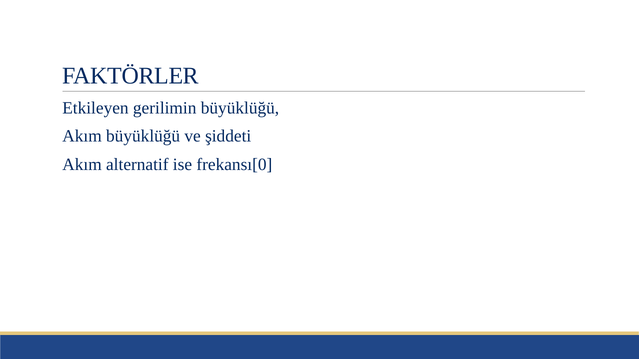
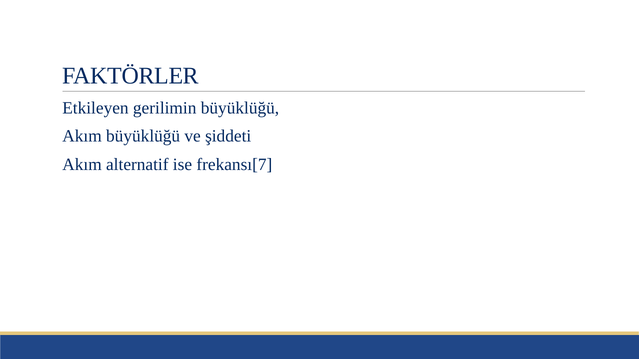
frekansı[0: frekansı[0 -> frekansı[7 (234, 165)
